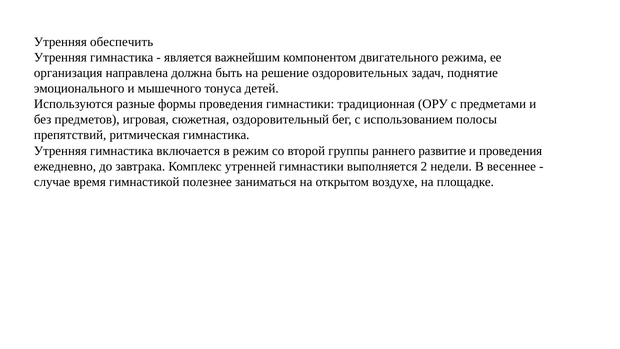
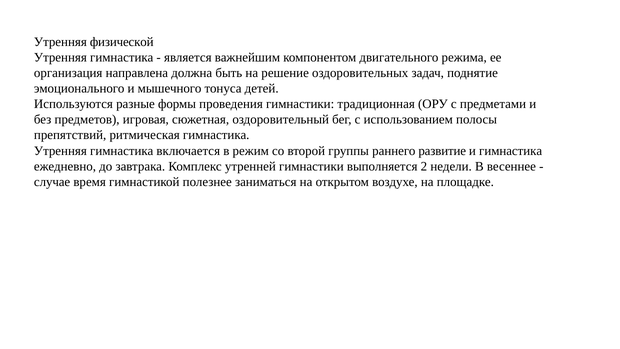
обеспечить: обеспечить -> физической (122, 42)
и проведения: проведения -> гимнастика (511, 151)
